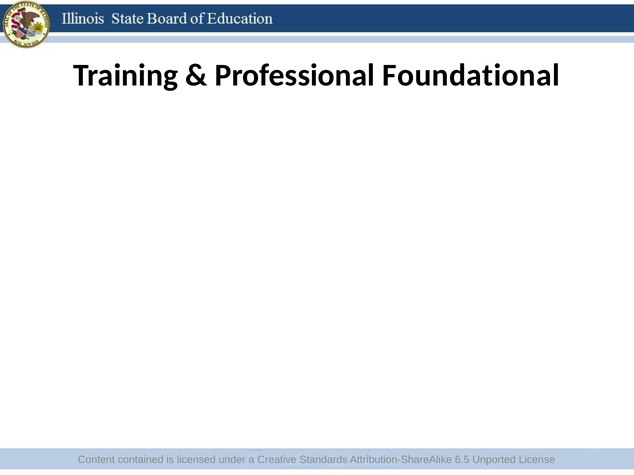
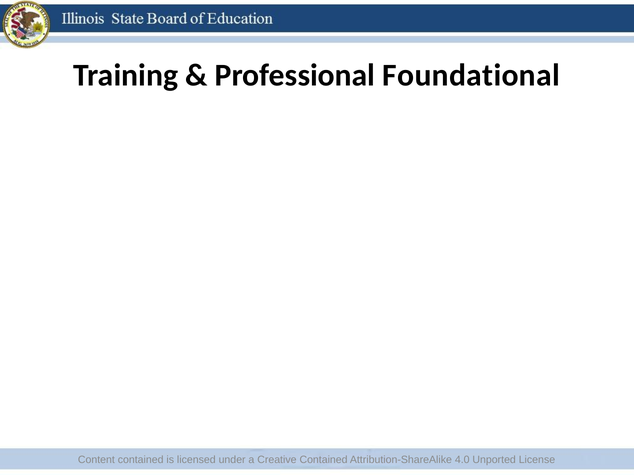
Creative Standards: Standards -> Contained (324, 460)
6.5: 6.5 -> 4.0 (462, 460)
